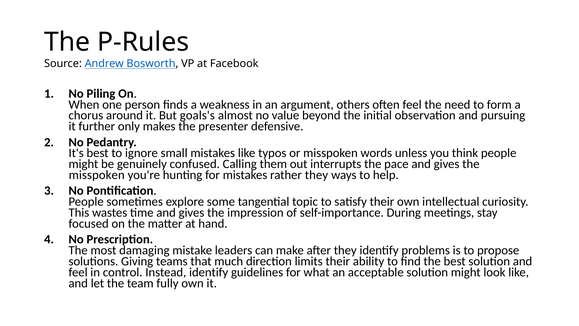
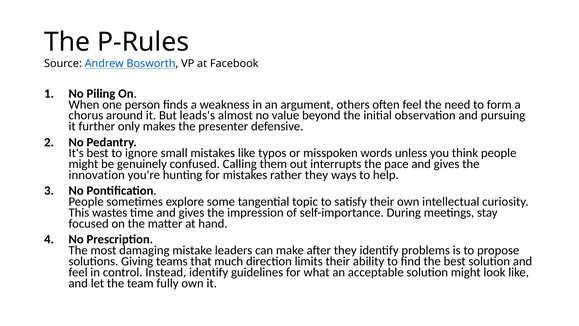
goals's: goals's -> leads's (197, 115)
misspoken: misspoken -> innovation (97, 175)
